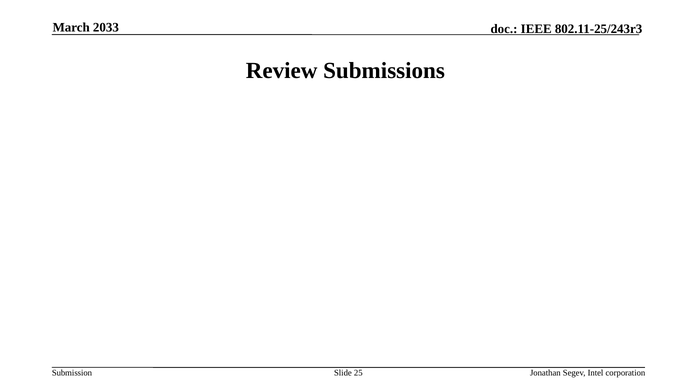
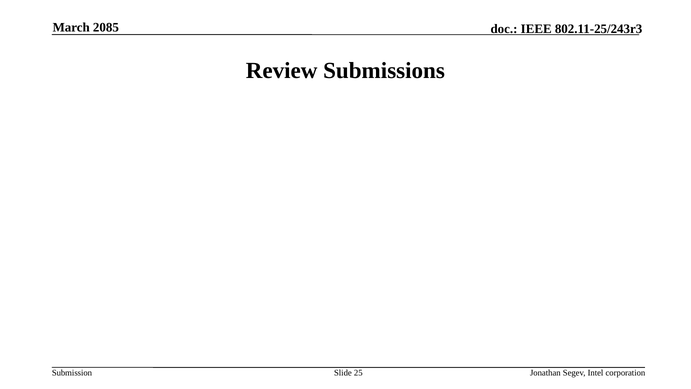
2033: 2033 -> 2085 (106, 27)
